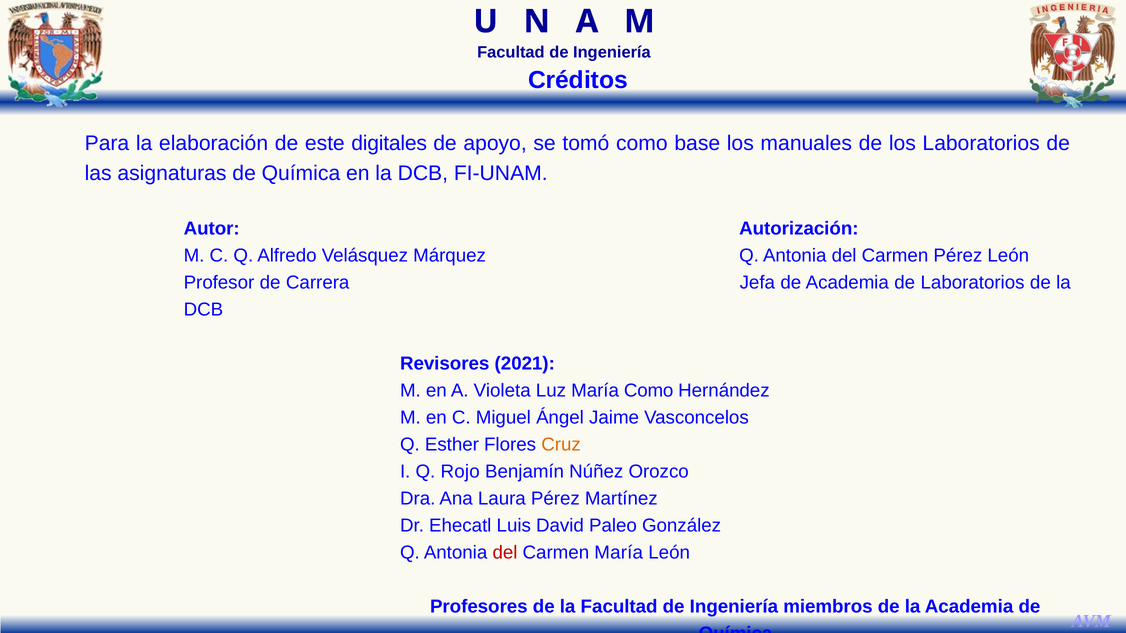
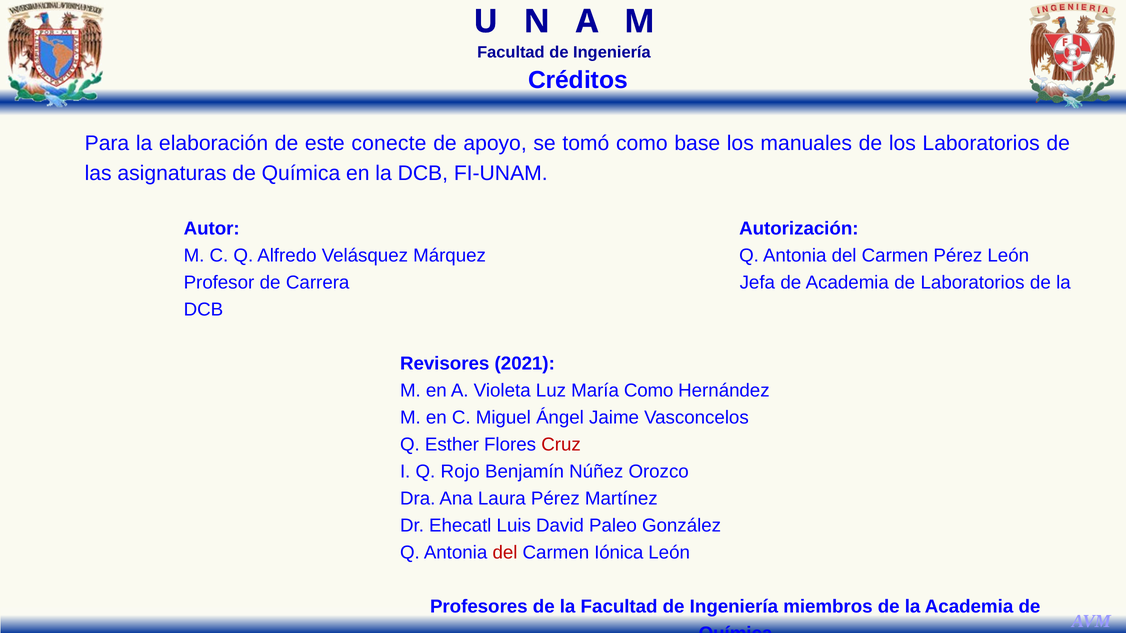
digitales: digitales -> conecte (389, 143)
Cruz colour: orange -> red (561, 445)
Carmen María: María -> Iónica (619, 553)
